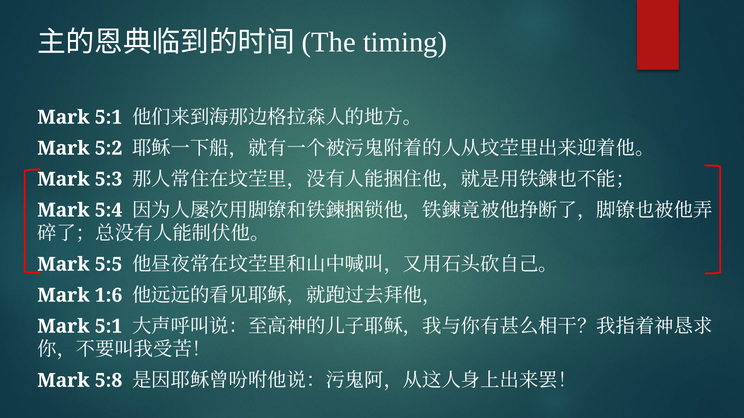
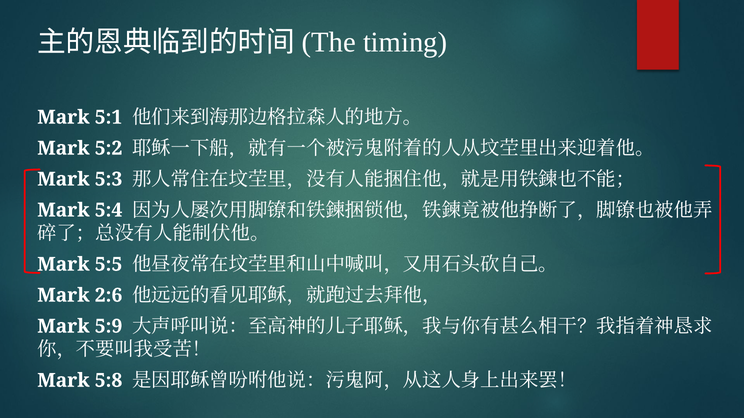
1:6: 1:6 -> 2:6 (109, 296)
5:1: 5:1 -> 5:9 (109, 327)
